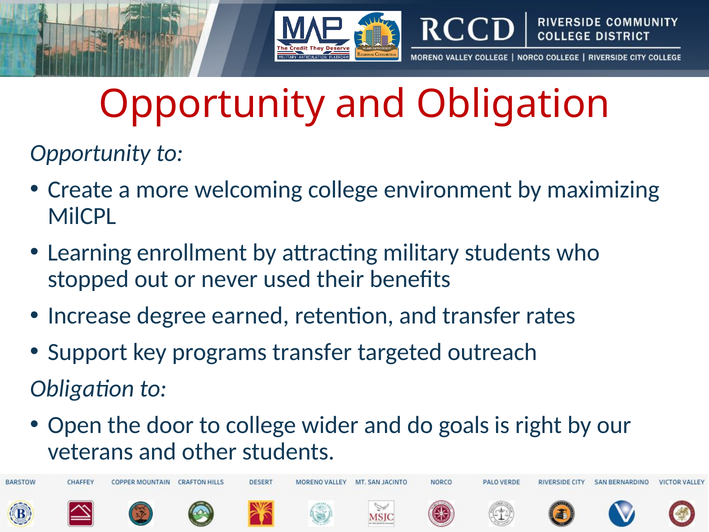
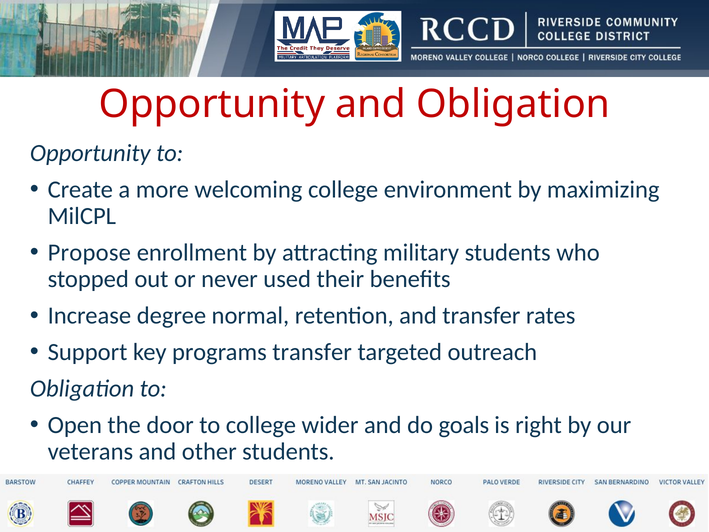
Learning: Learning -> Propose (89, 253)
earned: earned -> normal (250, 316)
